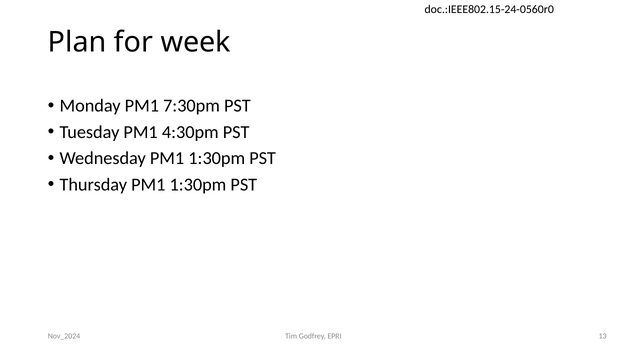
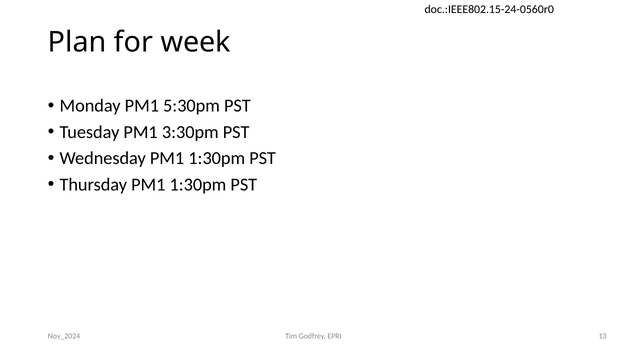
7:30pm: 7:30pm -> 5:30pm (192, 106)
4:30pm: 4:30pm -> 3:30pm (190, 132)
